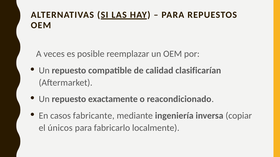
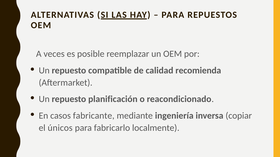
clasificarían: clasificarían -> recomienda (198, 71)
exactamente: exactamente -> planificación (113, 99)
